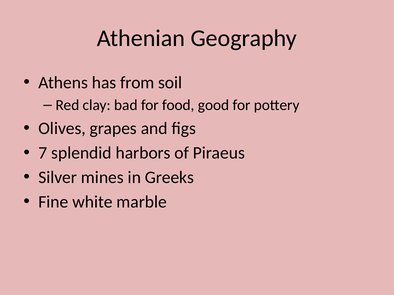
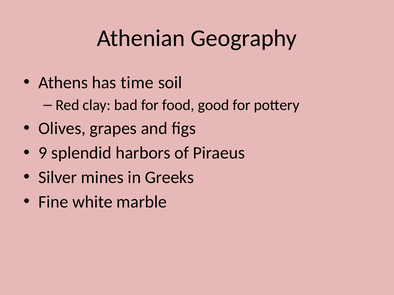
from: from -> time (137, 83)
7: 7 -> 9 (43, 153)
